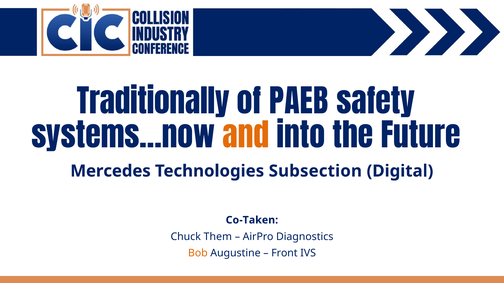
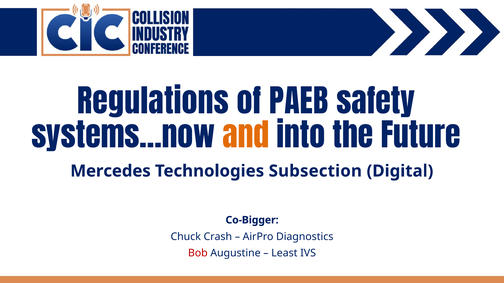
Traditionally: Traditionally -> Regulations (153, 103)
Co-Taken: Co-Taken -> Co-Bigger (252, 220)
Them: Them -> Crash (218, 237)
Bob colour: orange -> red (198, 254)
Front: Front -> Least (284, 254)
